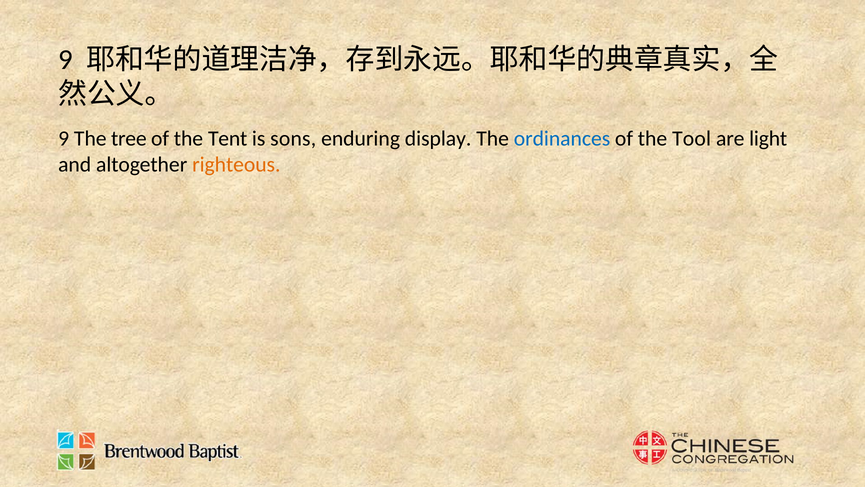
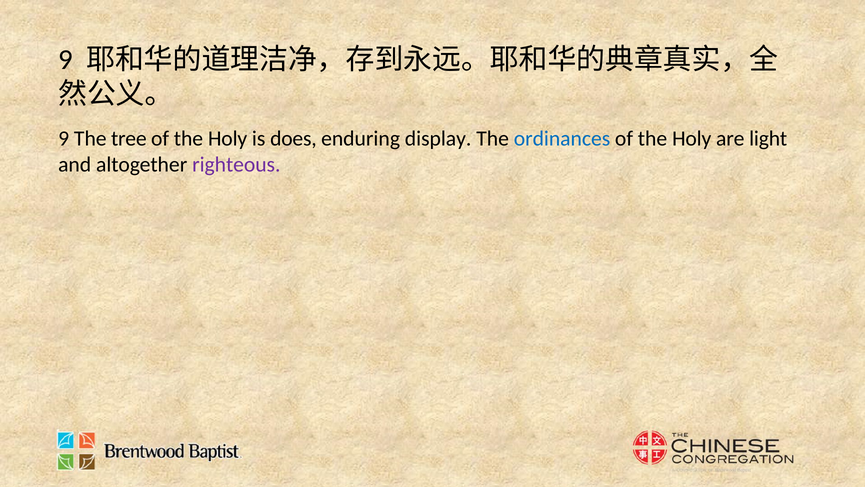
Tent: Tent -> Holy (228, 138)
sons: sons -> does (293, 138)
Tool: Tool -> Holy (692, 138)
righteous colour: orange -> purple (236, 164)
